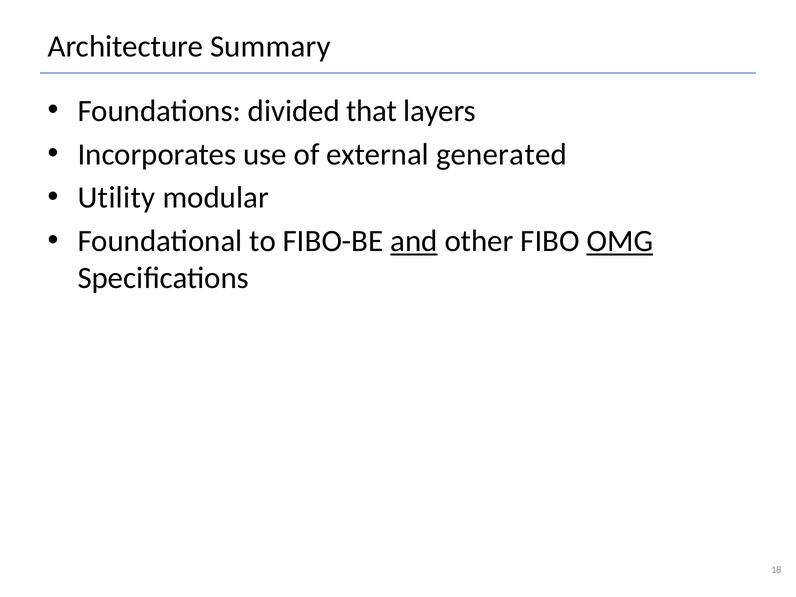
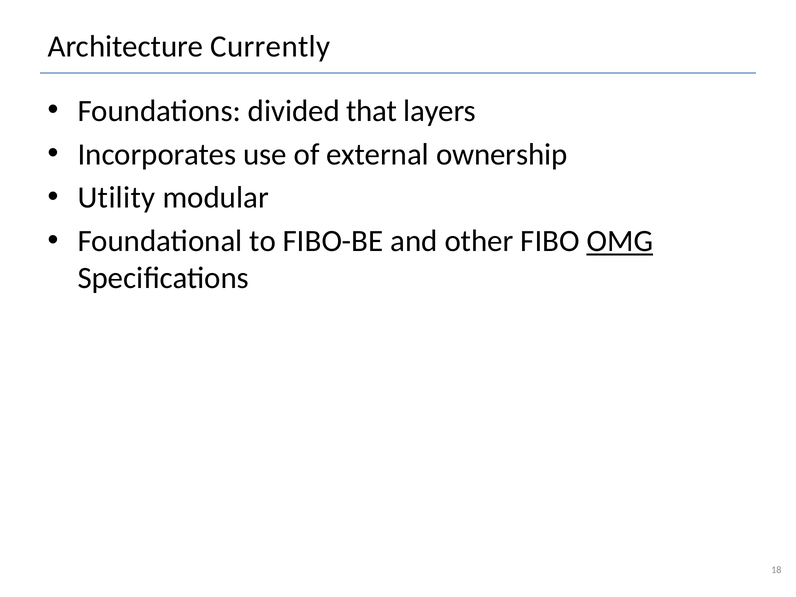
Summary: Summary -> Currently (270, 47)
generated: generated -> ownership (502, 154)
and underline: present -> none (414, 241)
